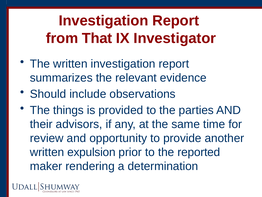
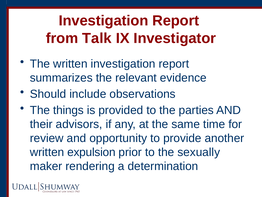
That: That -> Talk (97, 38)
reported: reported -> sexually (199, 152)
